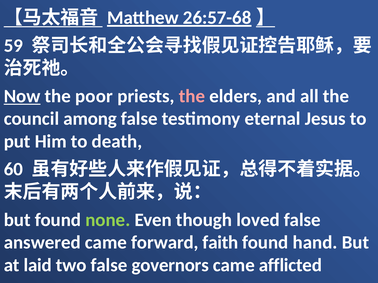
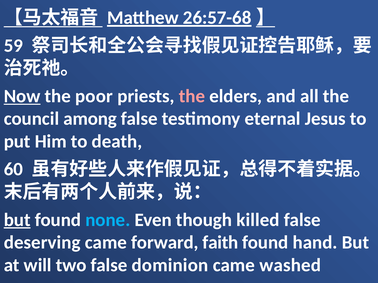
but underline: none -> present (17, 220)
none colour: light green -> light blue (108, 220)
loved: loved -> killed (258, 220)
answered: answered -> deserving (42, 243)
laid: laid -> will (38, 266)
governors: governors -> dominion (170, 266)
afflicted: afflicted -> washed (290, 266)
